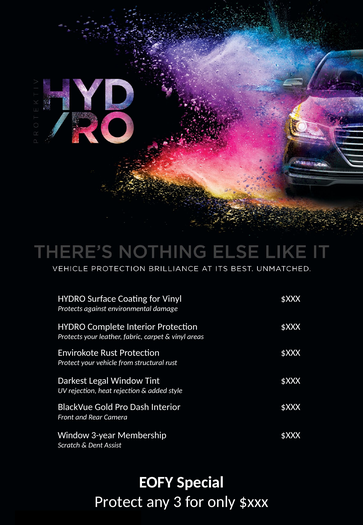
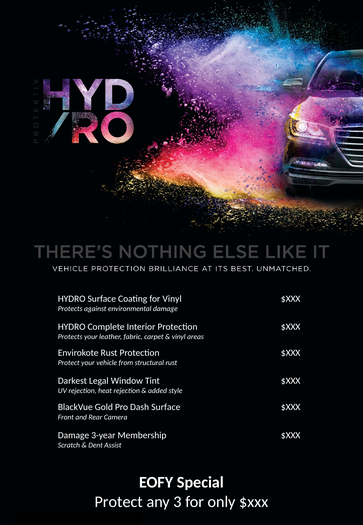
Dash Interior: Interior -> Surface (166, 407)
Window: Window -> Damage (74, 435)
